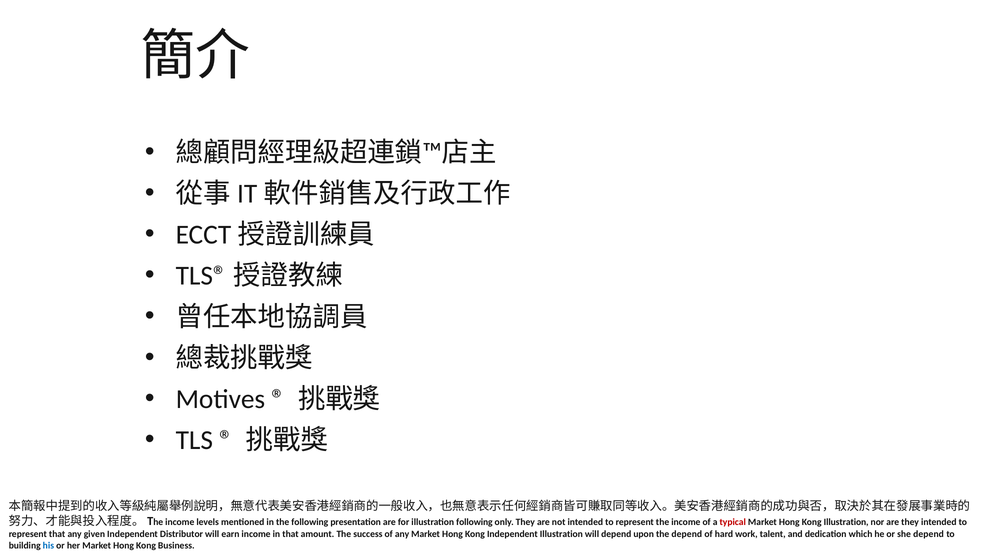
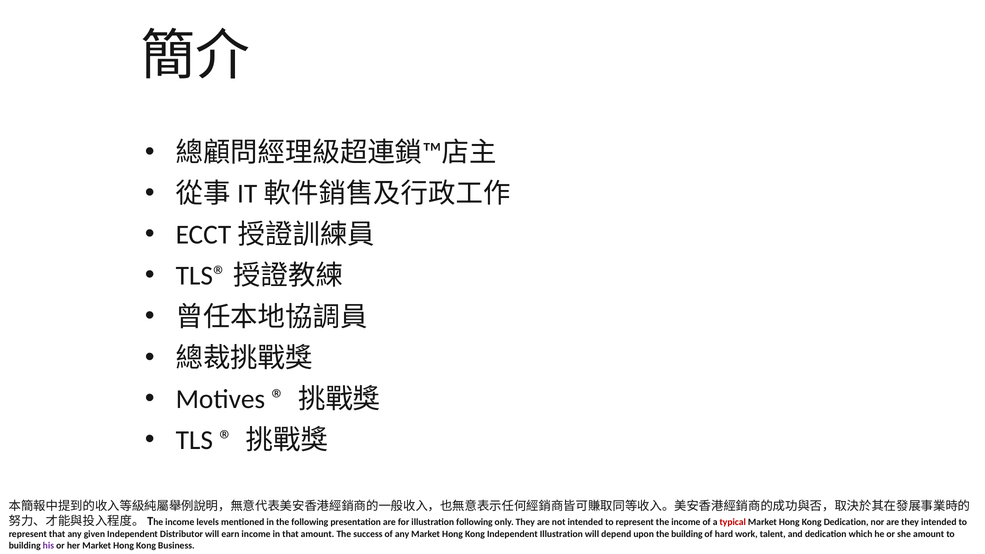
Kong Illustration: Illustration -> Dedication (846, 522)
the depend: depend -> building (687, 534)
she depend: depend -> amount (929, 534)
his colour: blue -> purple (48, 546)
